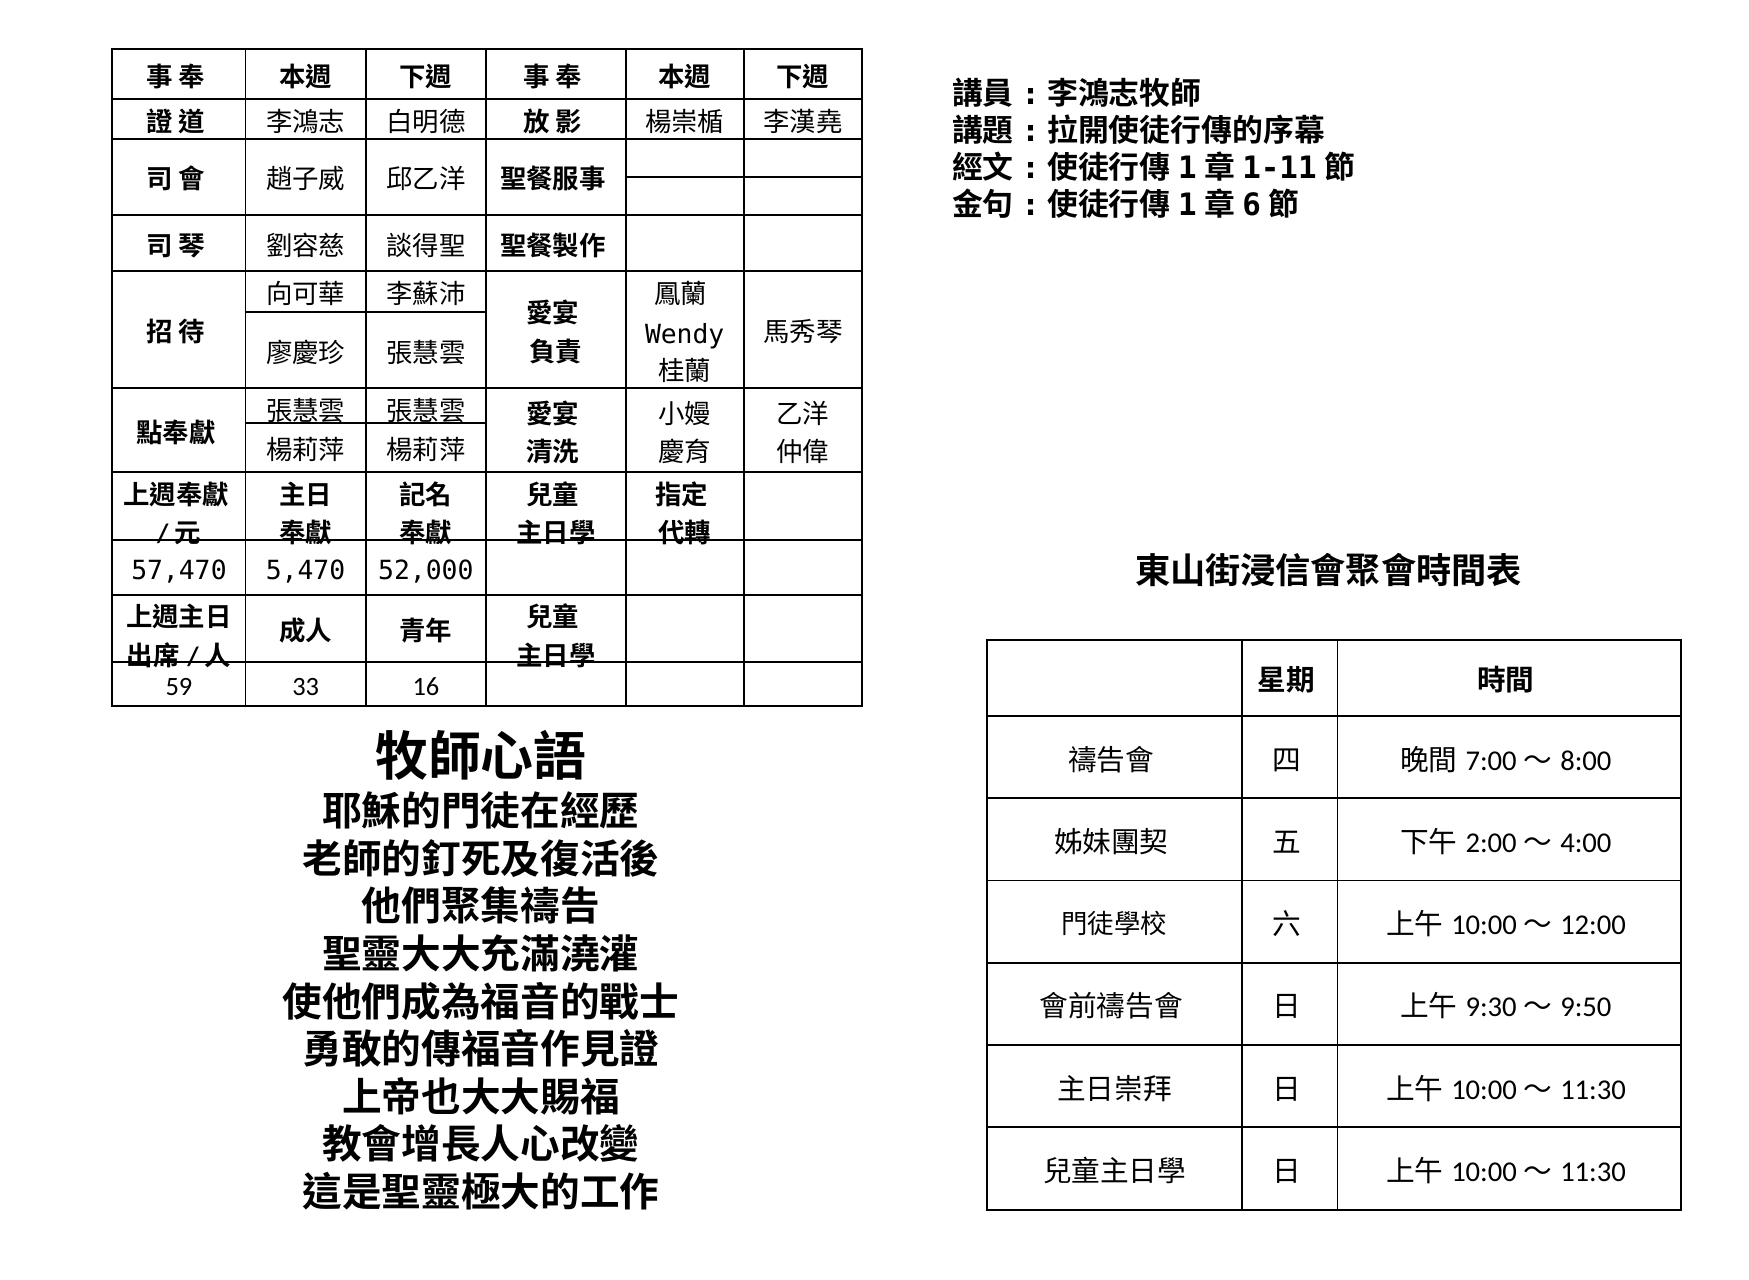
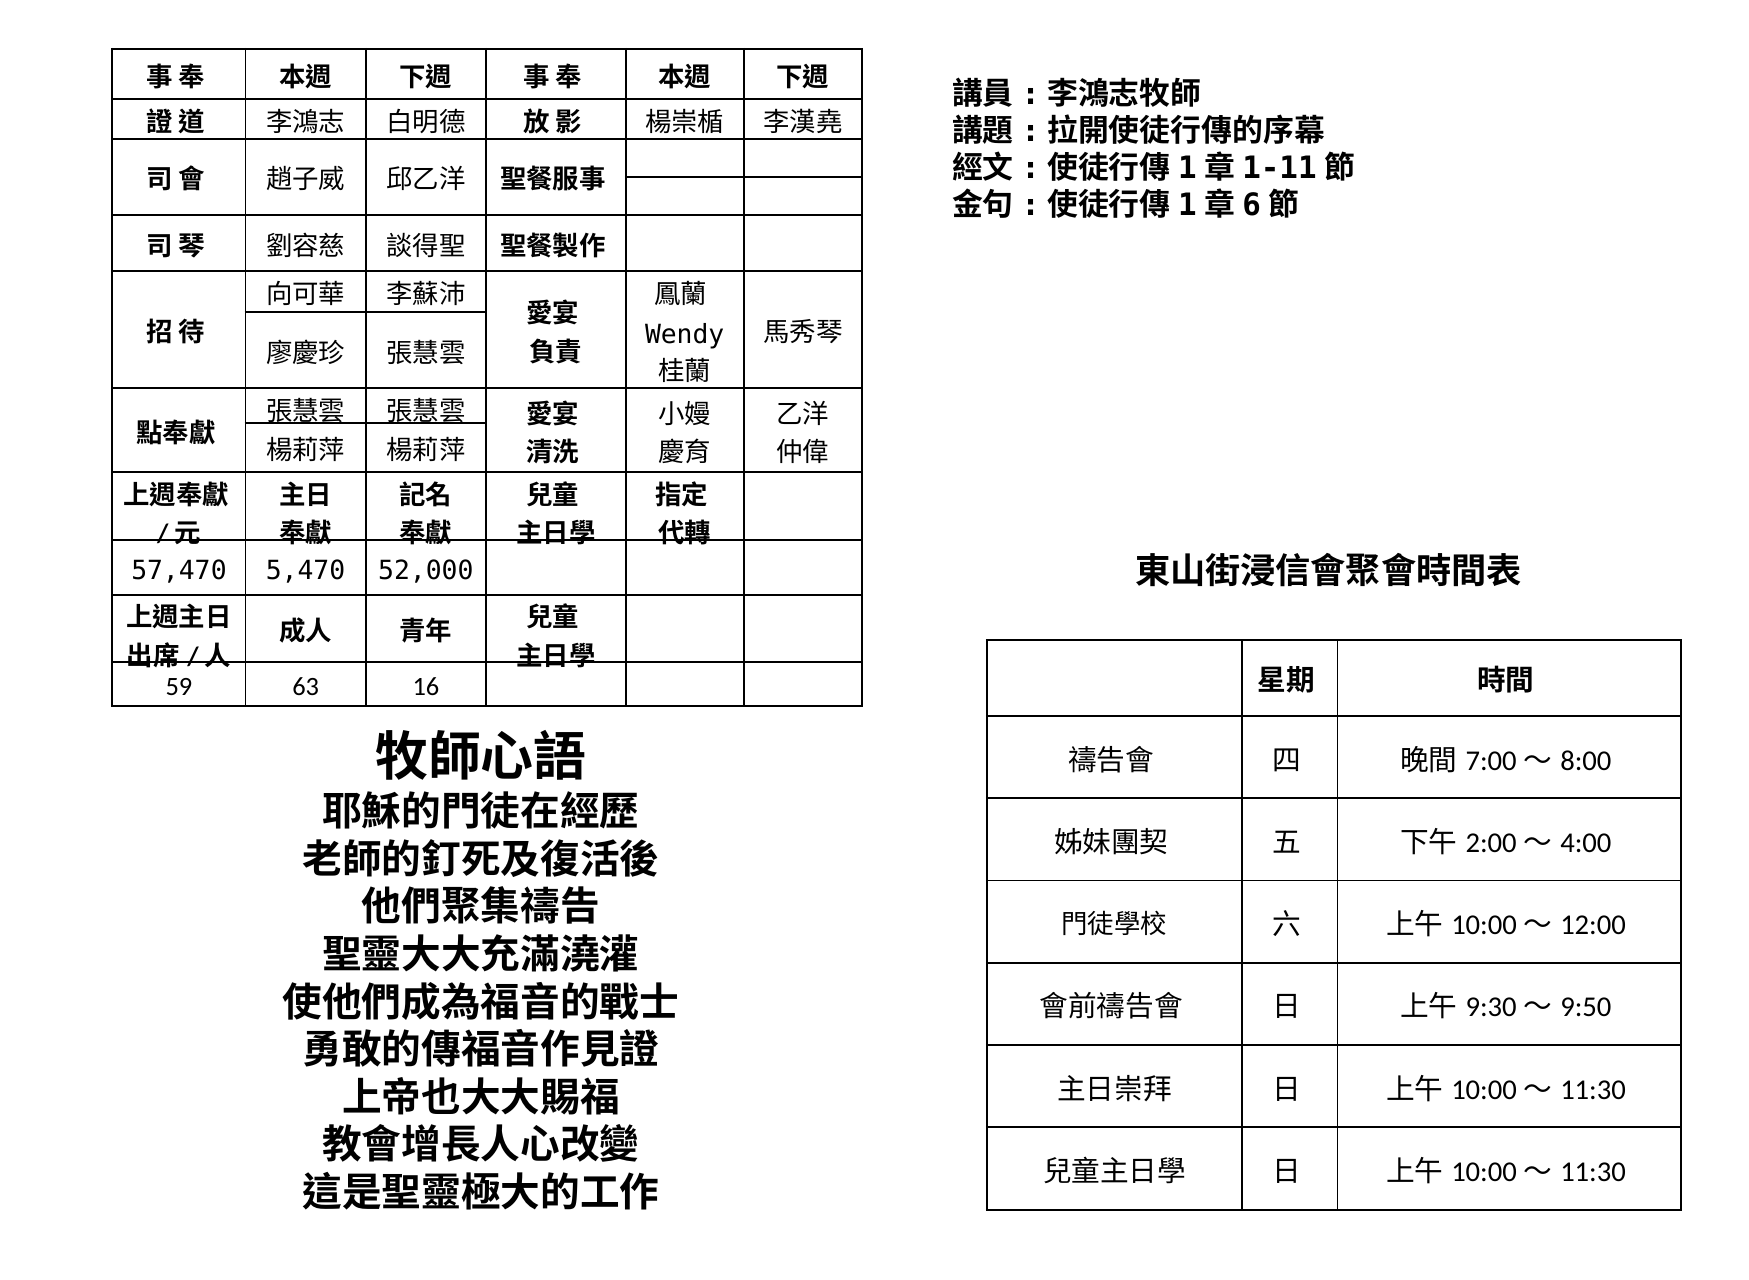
33: 33 -> 63 (306, 687)
